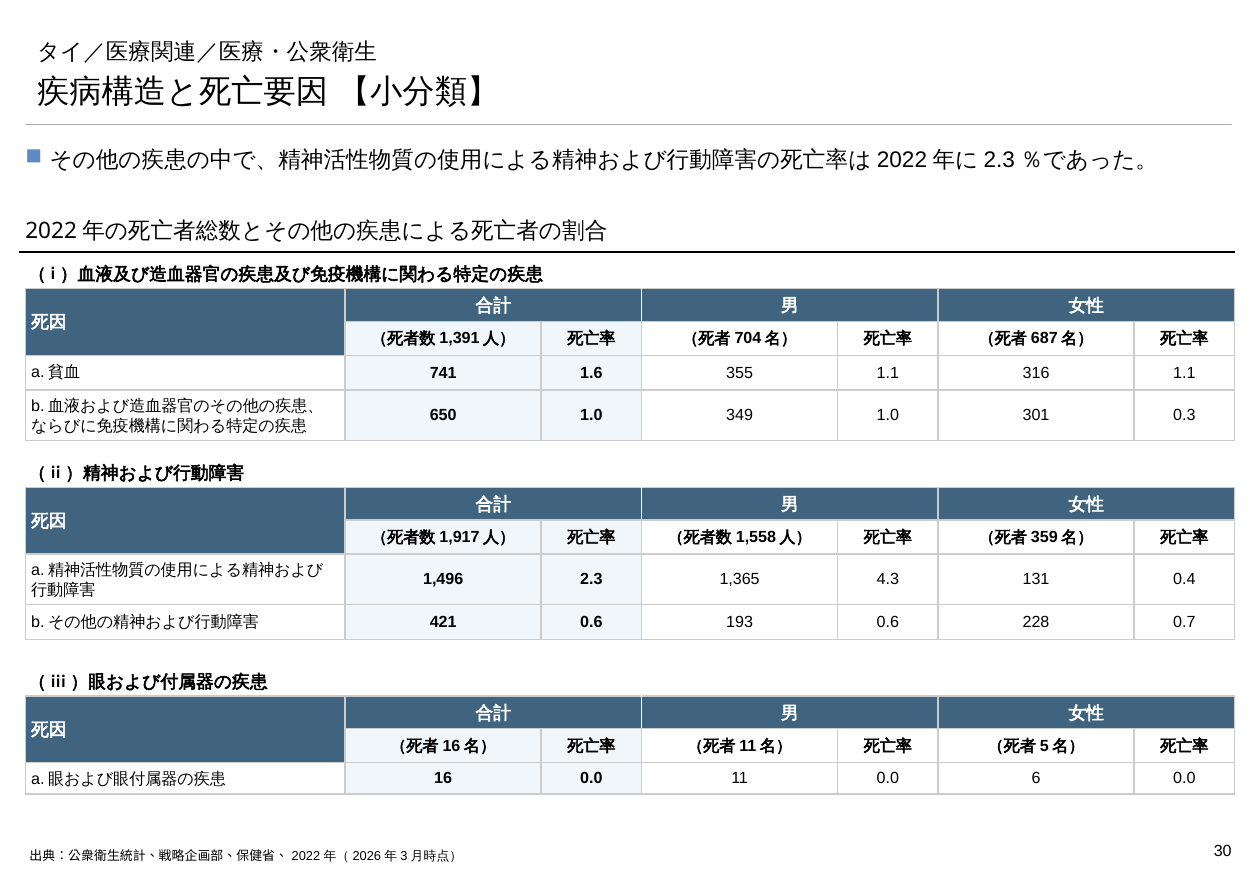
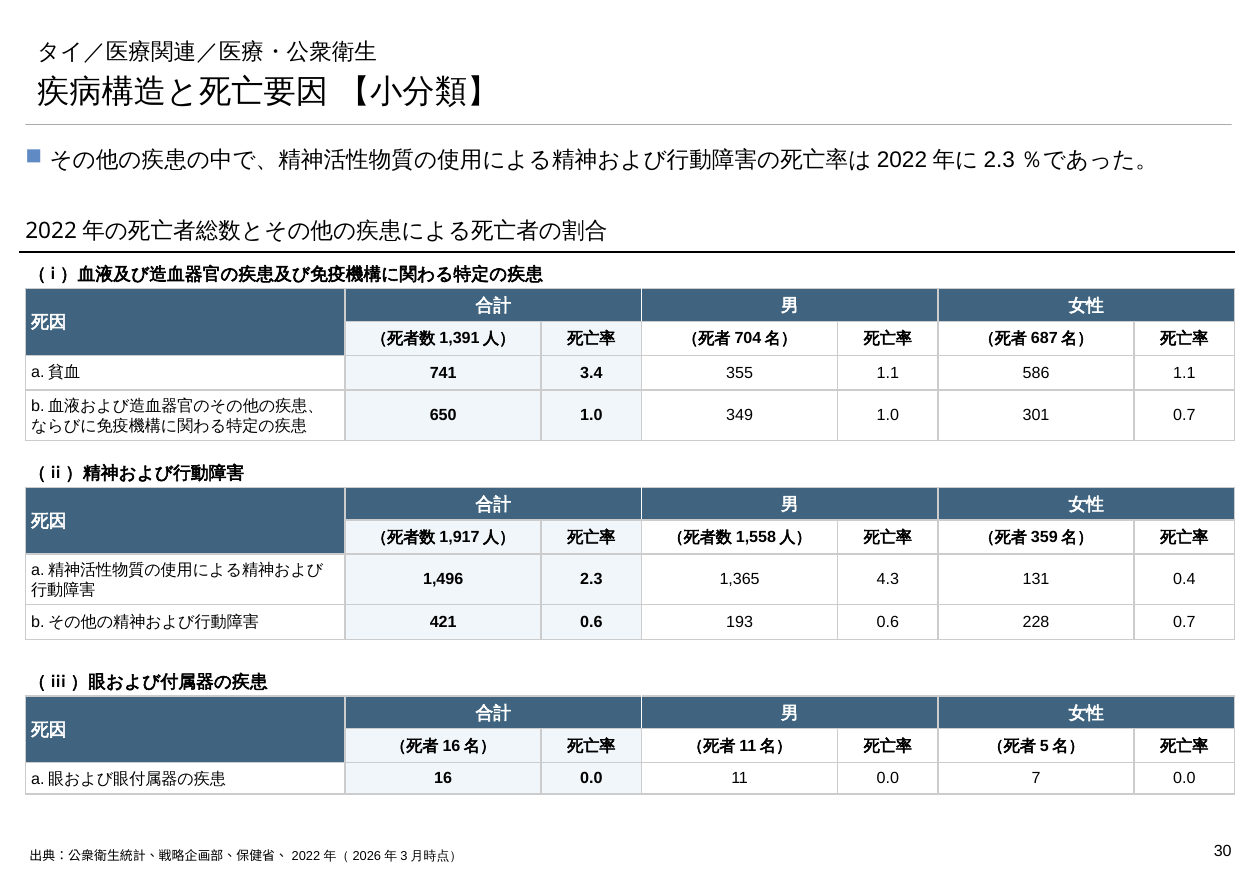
1.6: 1.6 -> 3.4 (591, 373)
316: 316 -> 586 (1036, 373)
301 0.3: 0.3 -> 0.7 (1184, 415)
6: 6 -> 7 (1036, 779)
